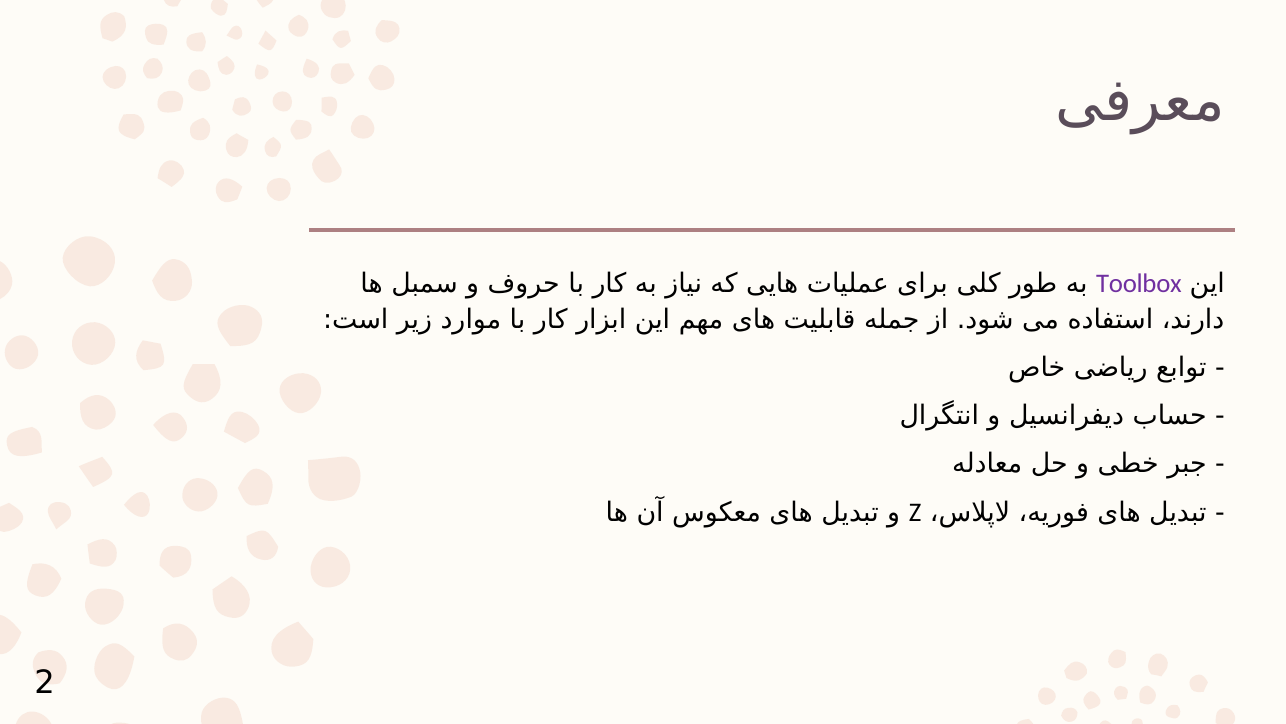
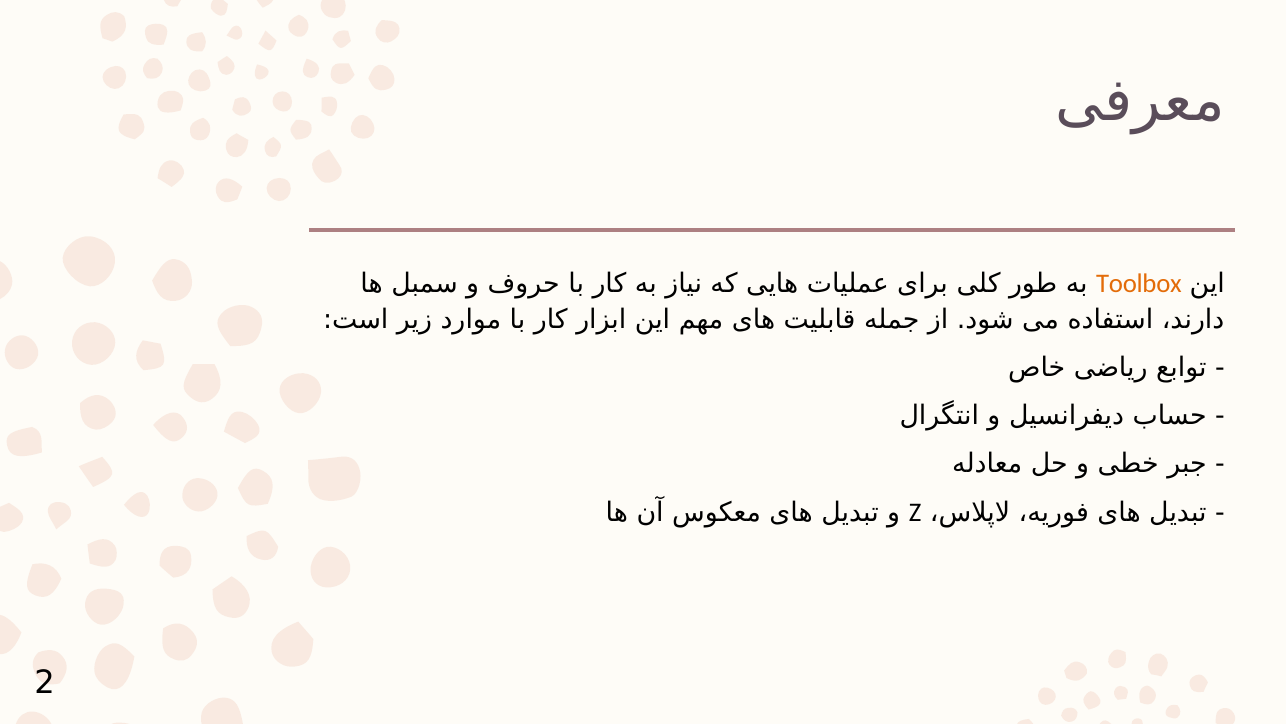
Toolbox colour: purple -> orange (1139, 283)
